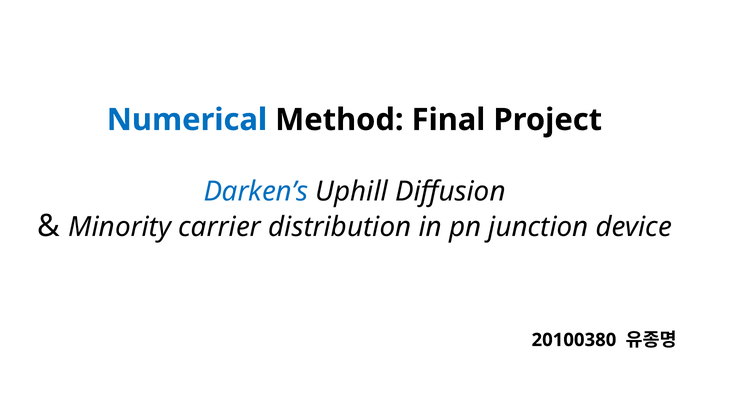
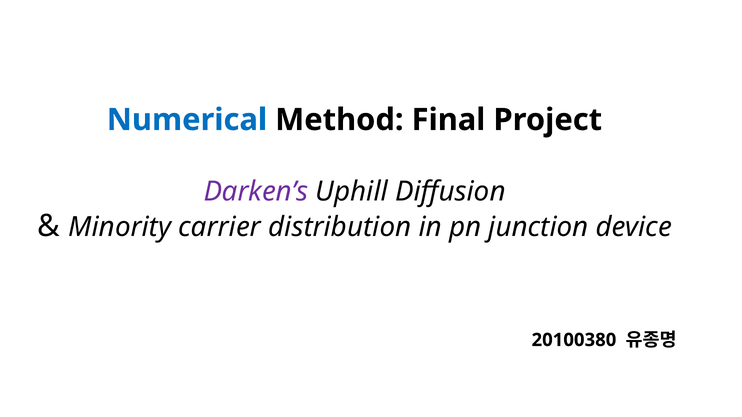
Darken’s colour: blue -> purple (256, 192)
